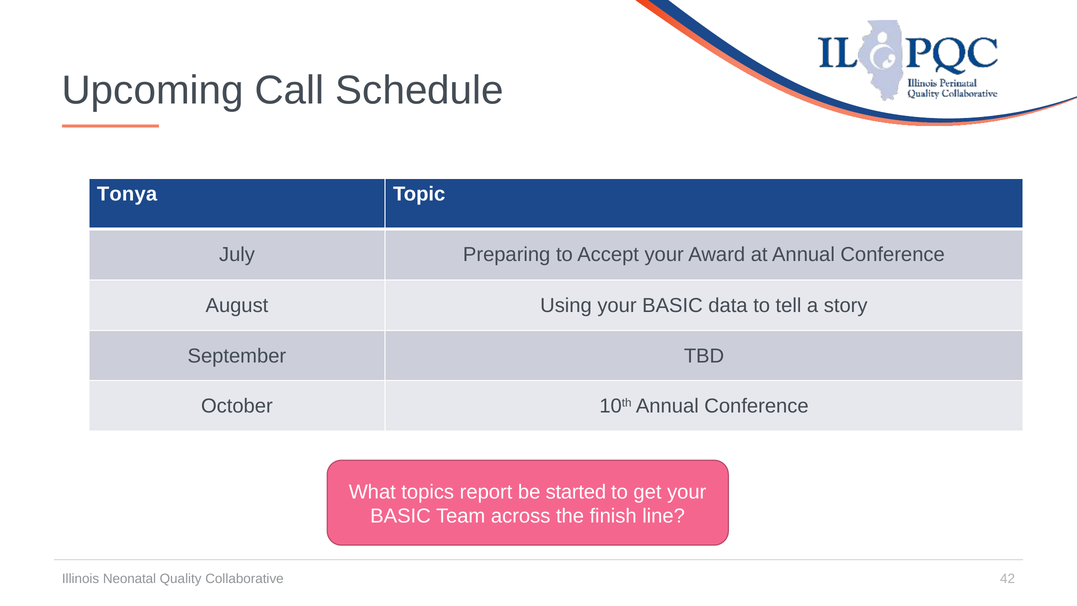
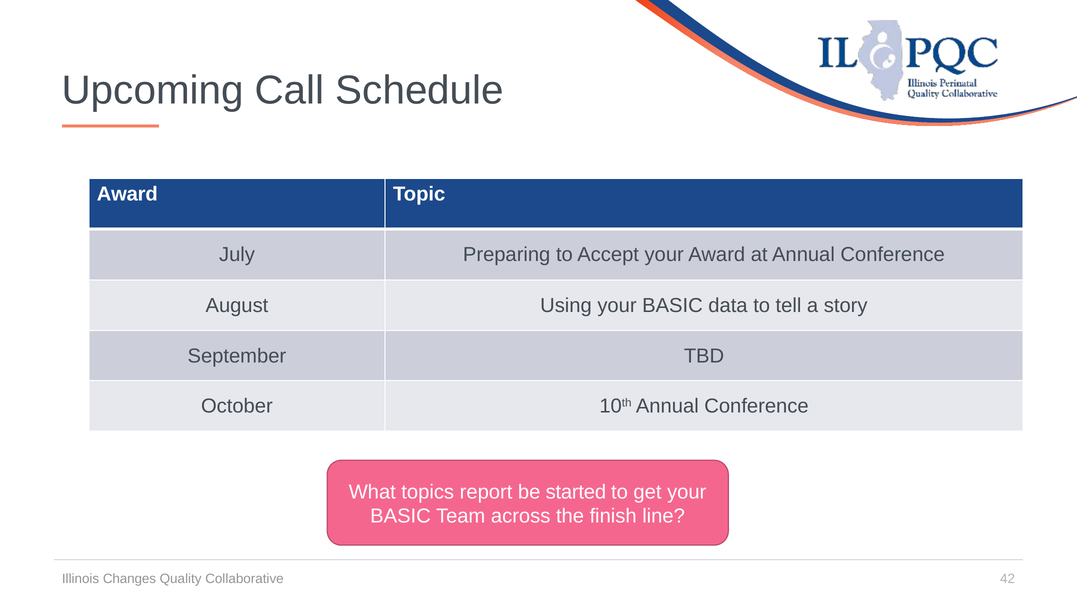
Tonya: Tonya -> Award (127, 194)
Neonatal: Neonatal -> Changes (129, 579)
